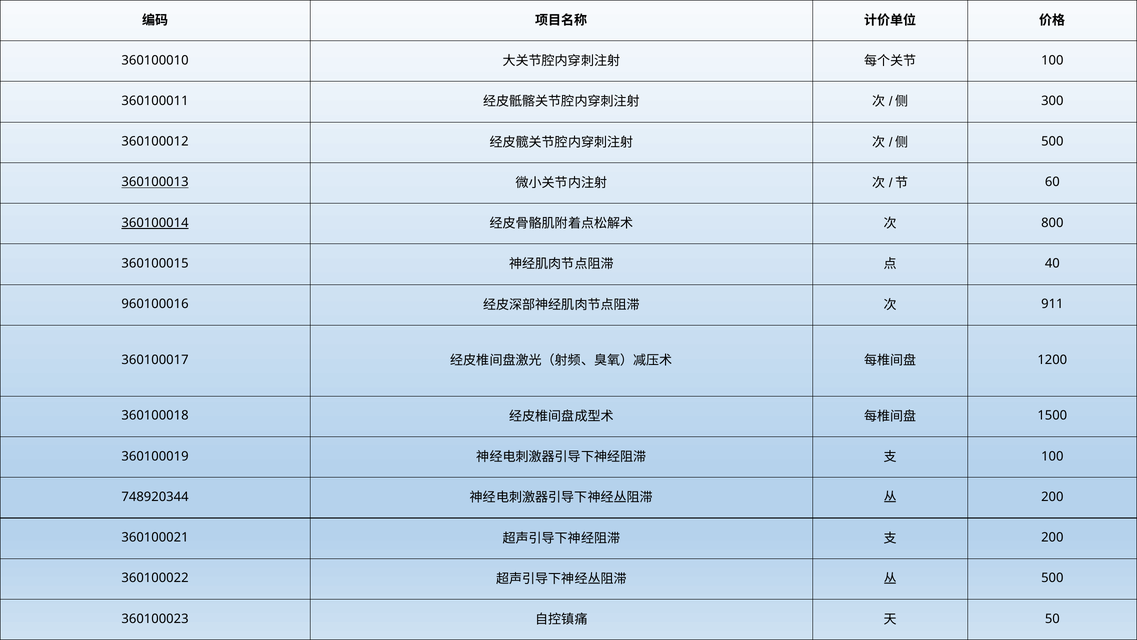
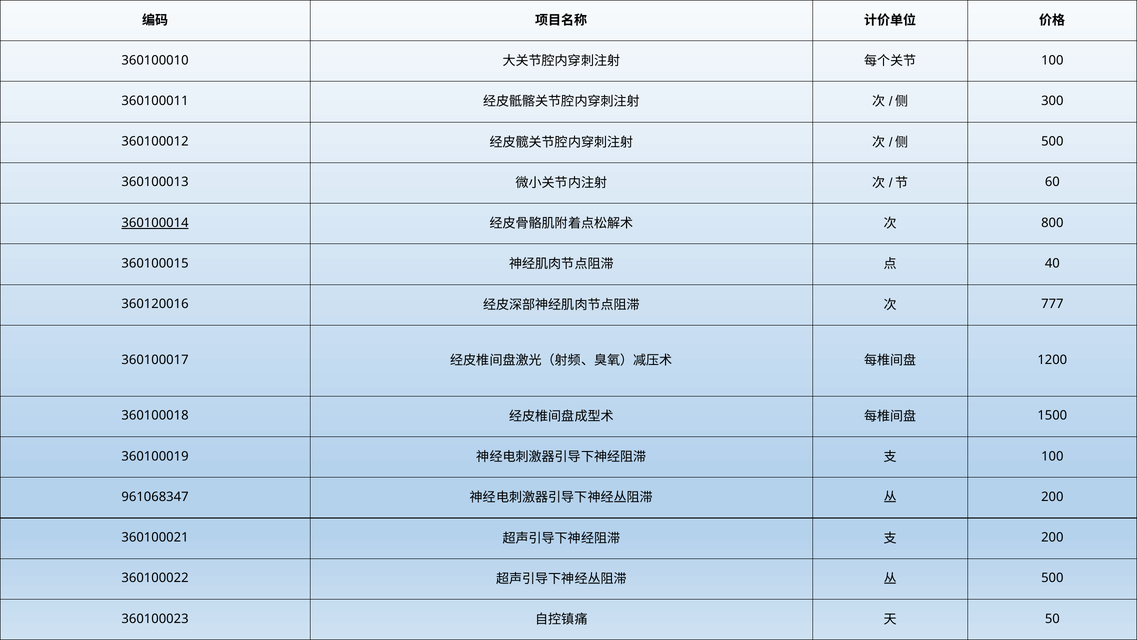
360100013 underline: present -> none (155, 182)
960100016: 960100016 -> 360120016 (155, 304)
911: 911 -> 777 (1052, 304)
748920344: 748920344 -> 961068347 (155, 497)
